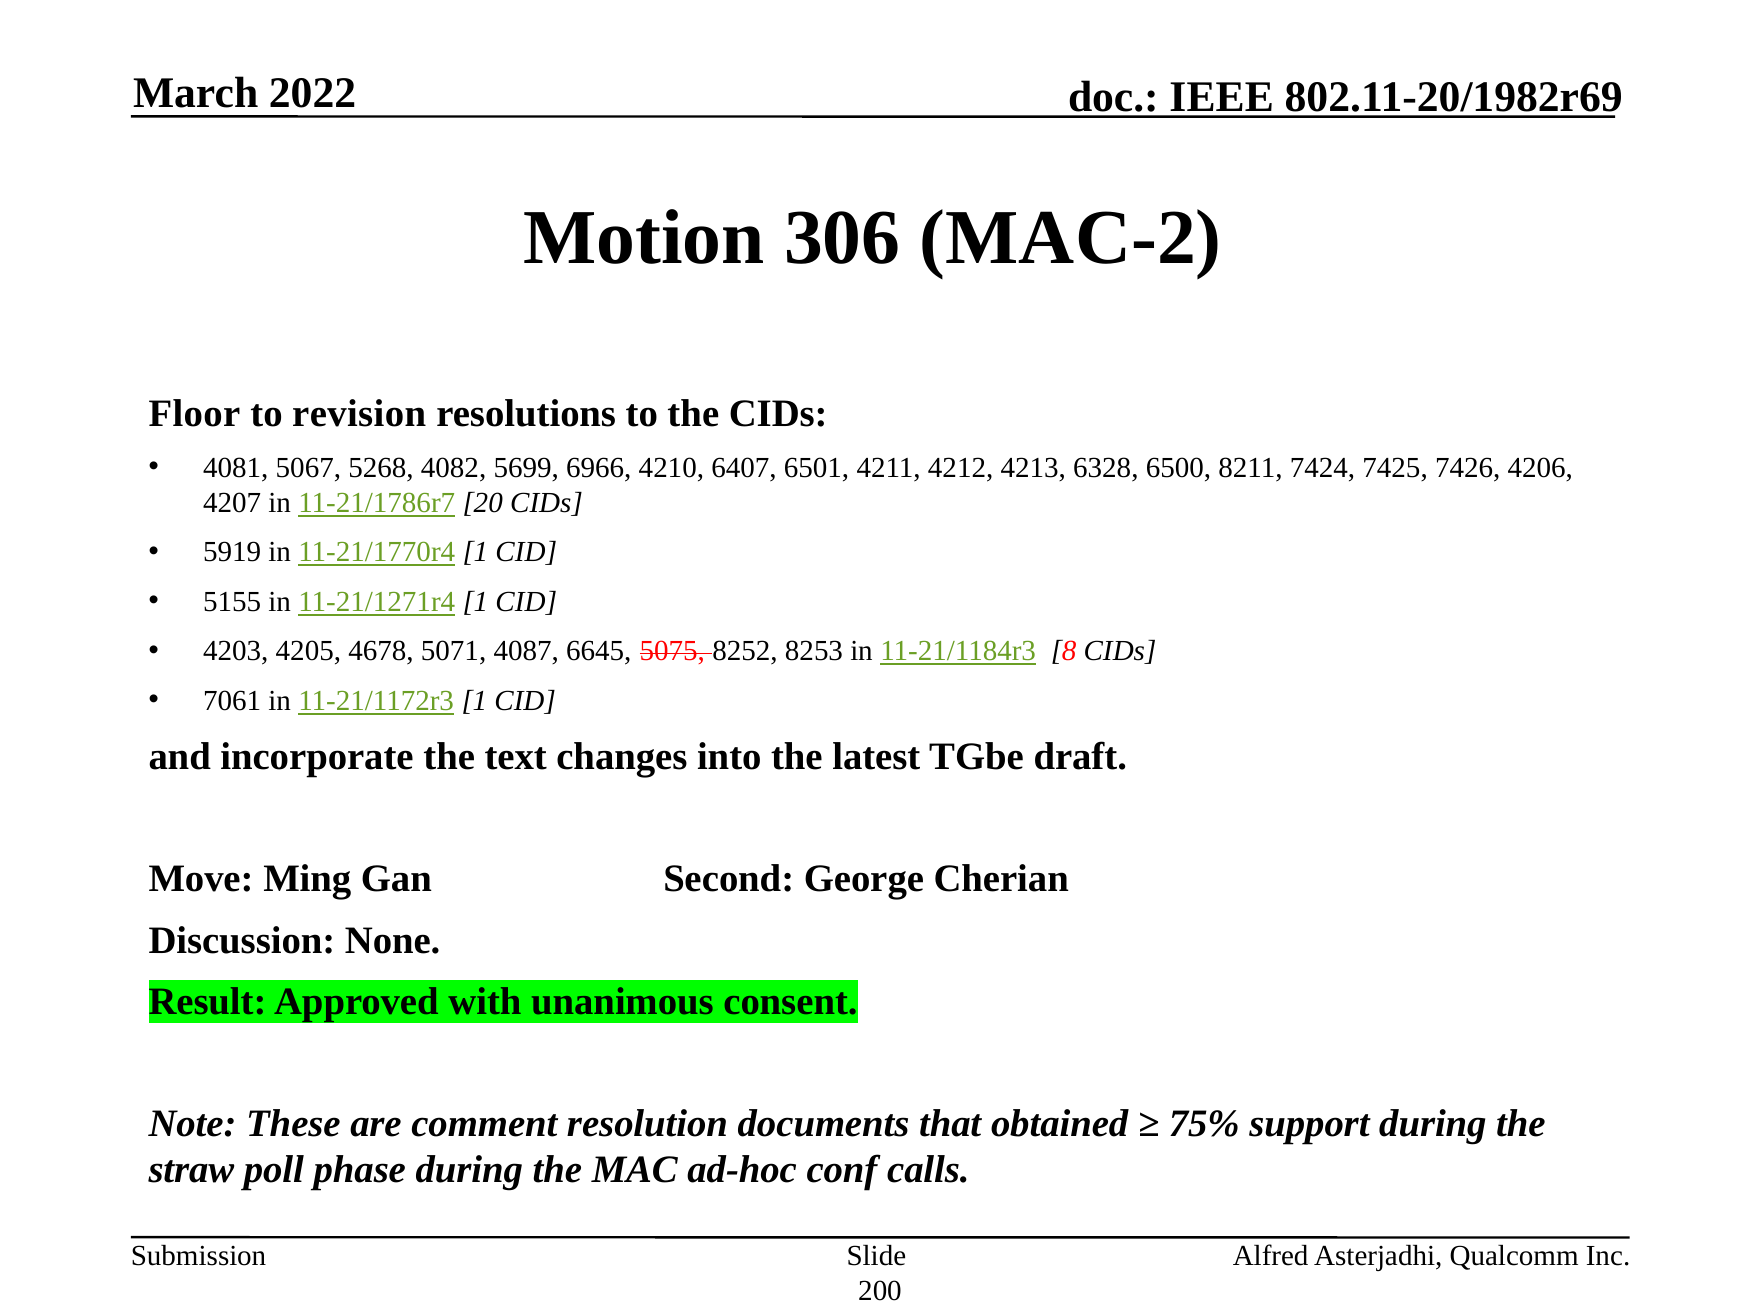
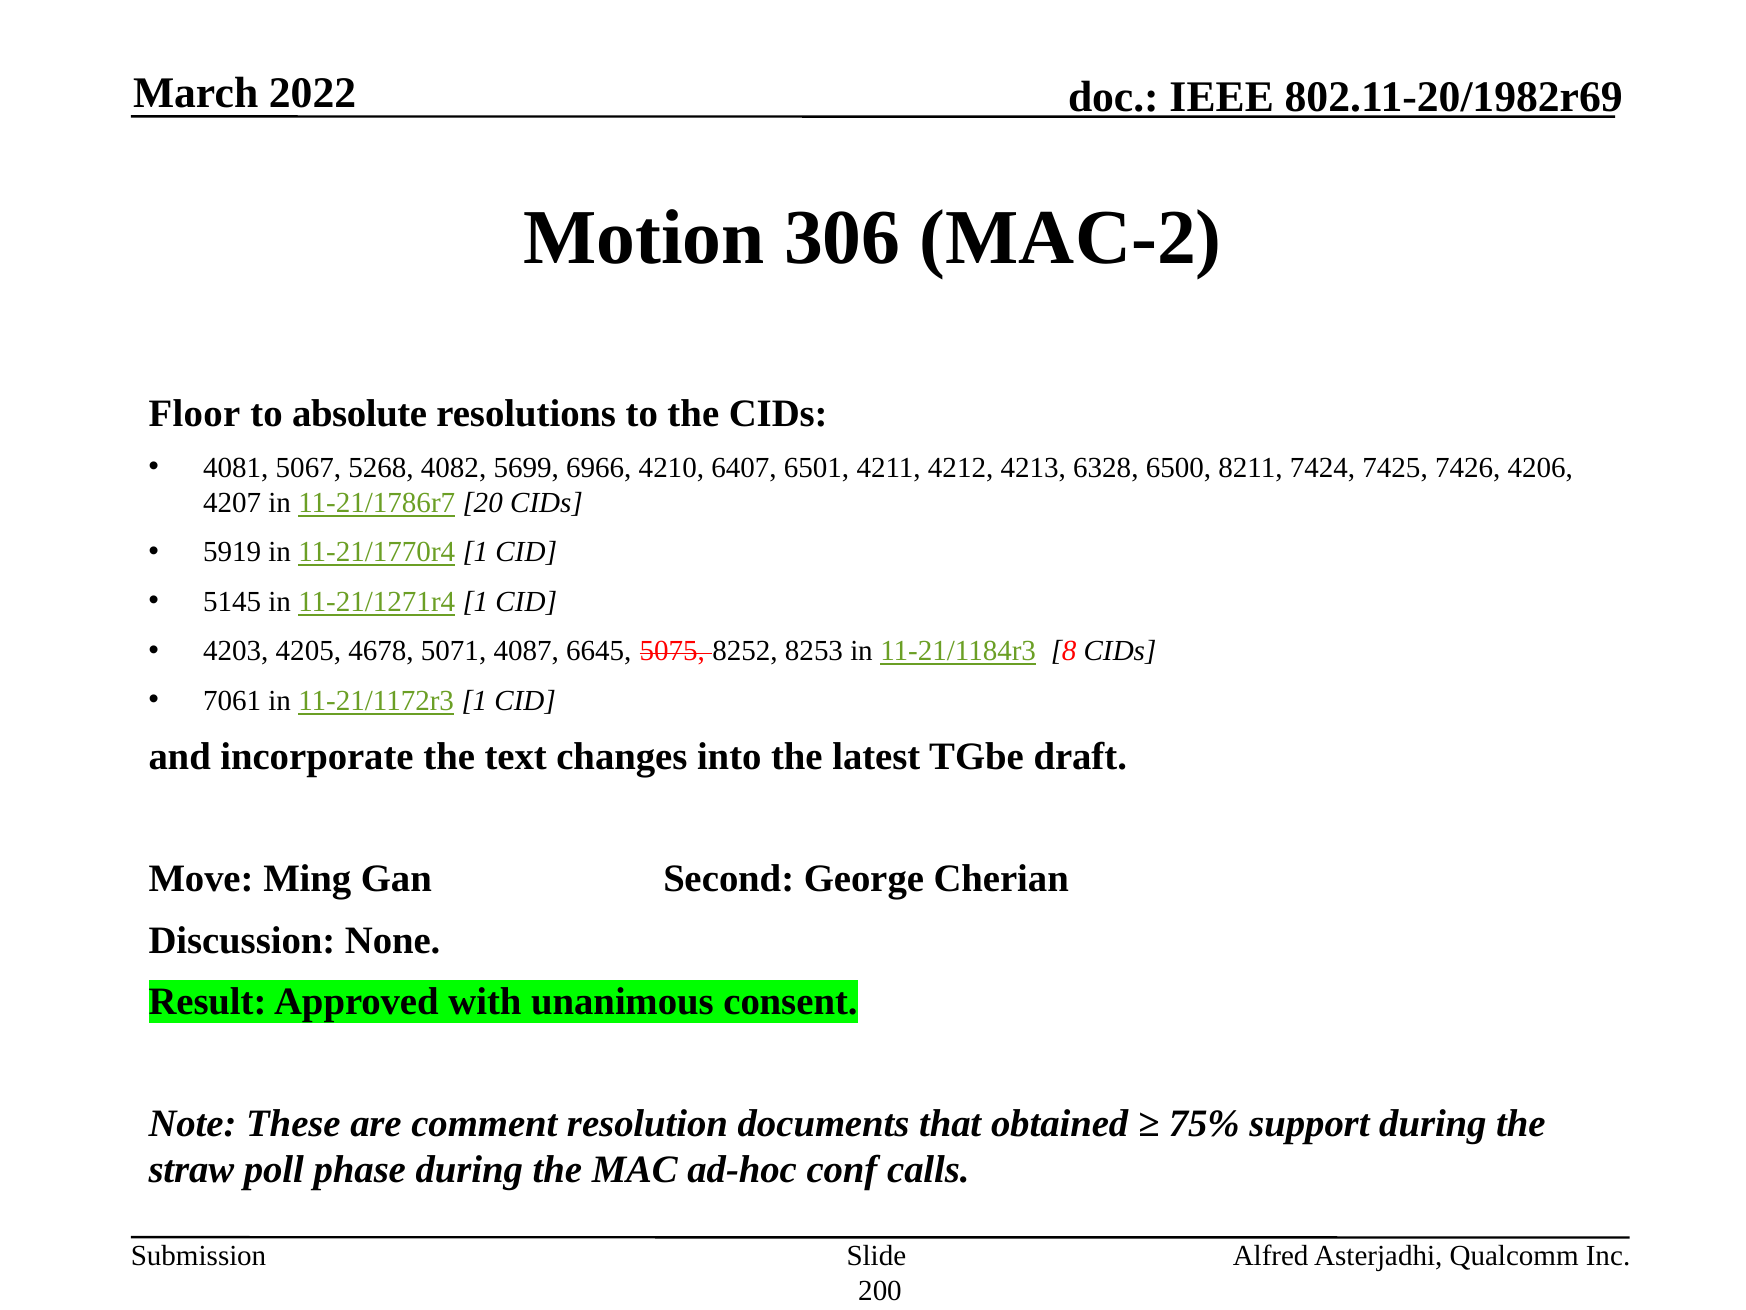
revision: revision -> absolute (360, 413)
5155: 5155 -> 5145 (232, 602)
